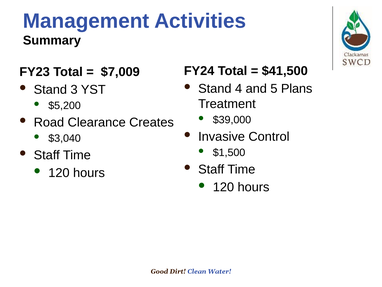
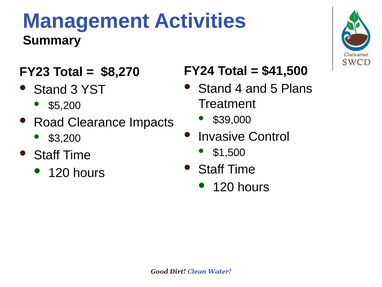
$7,009: $7,009 -> $8,270 (120, 72)
Creates: Creates -> Impacts (152, 122)
$3,040: $3,040 -> $3,200 (65, 138)
